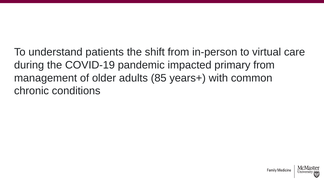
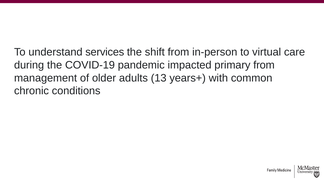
patients: patients -> services (105, 52)
85: 85 -> 13 (159, 78)
